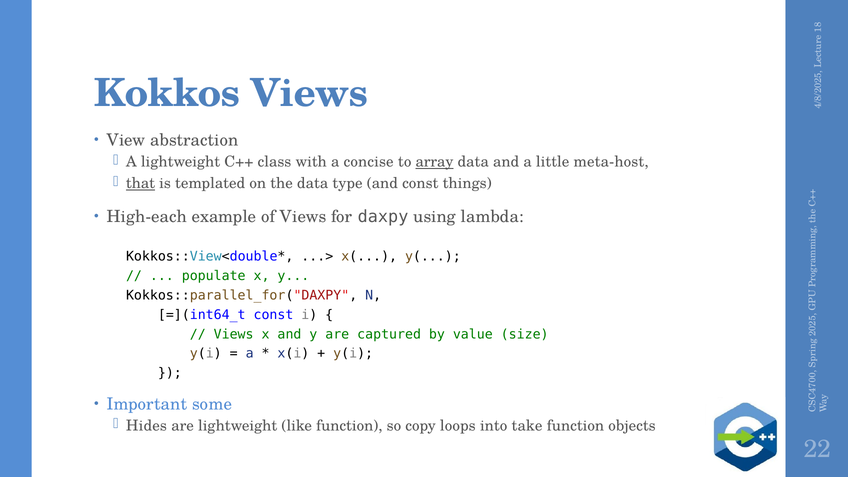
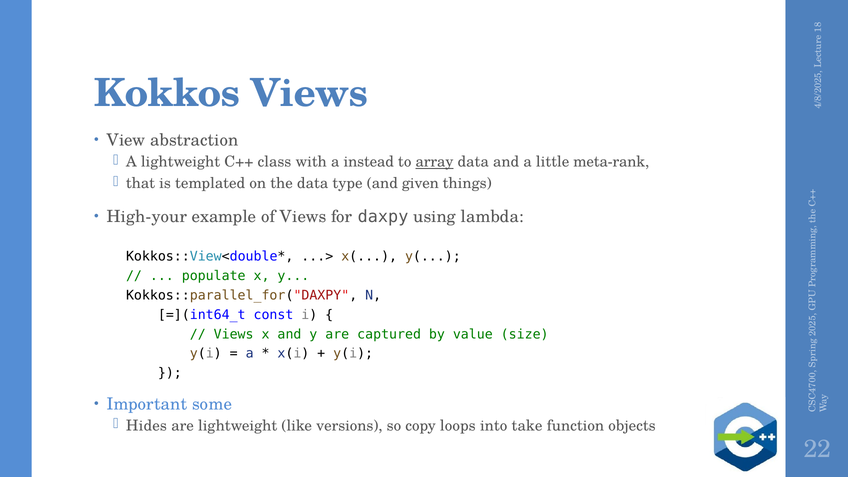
concise: concise -> instead (369, 162)
meta-host: meta-host -> meta-rank (611, 162)
that underline: present -> none (141, 183)
and const: const -> given (420, 183)
High-each: High-each -> High-your (147, 216)
like function: function -> versions (349, 426)
